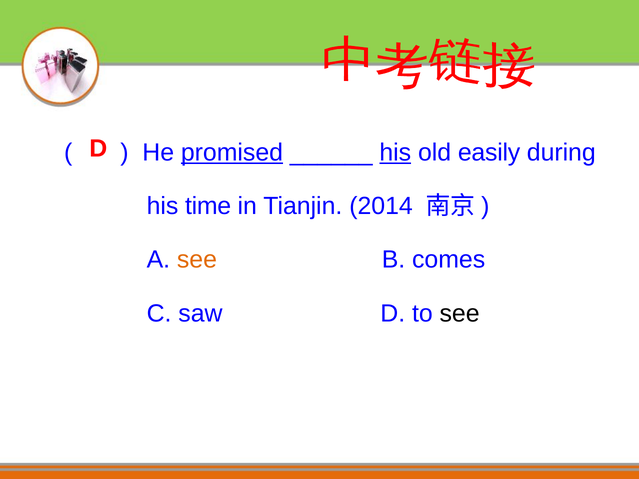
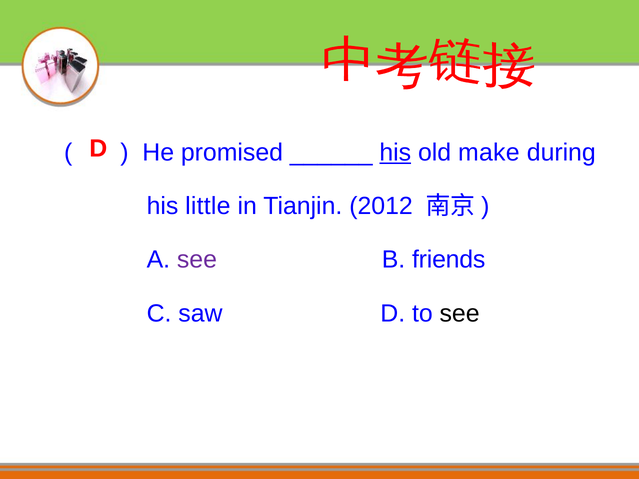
promised underline: present -> none (232, 152)
easily: easily -> make (489, 152)
time: time -> little (208, 206)
2014: 2014 -> 2012 (381, 206)
see colour: orange -> purple (197, 260)
comes: comes -> friends (449, 260)
